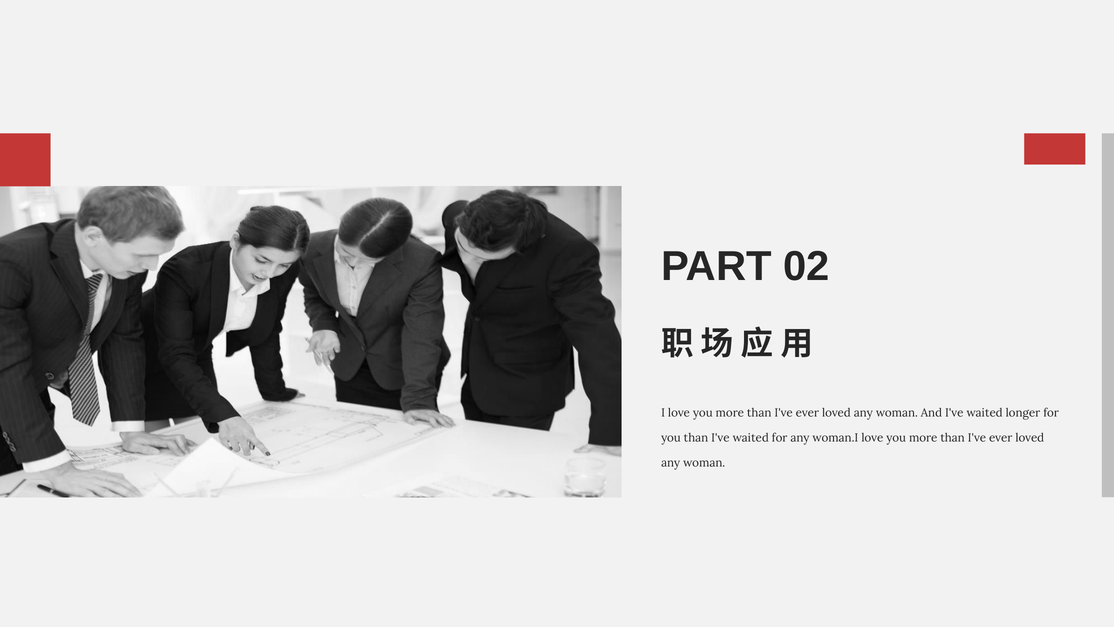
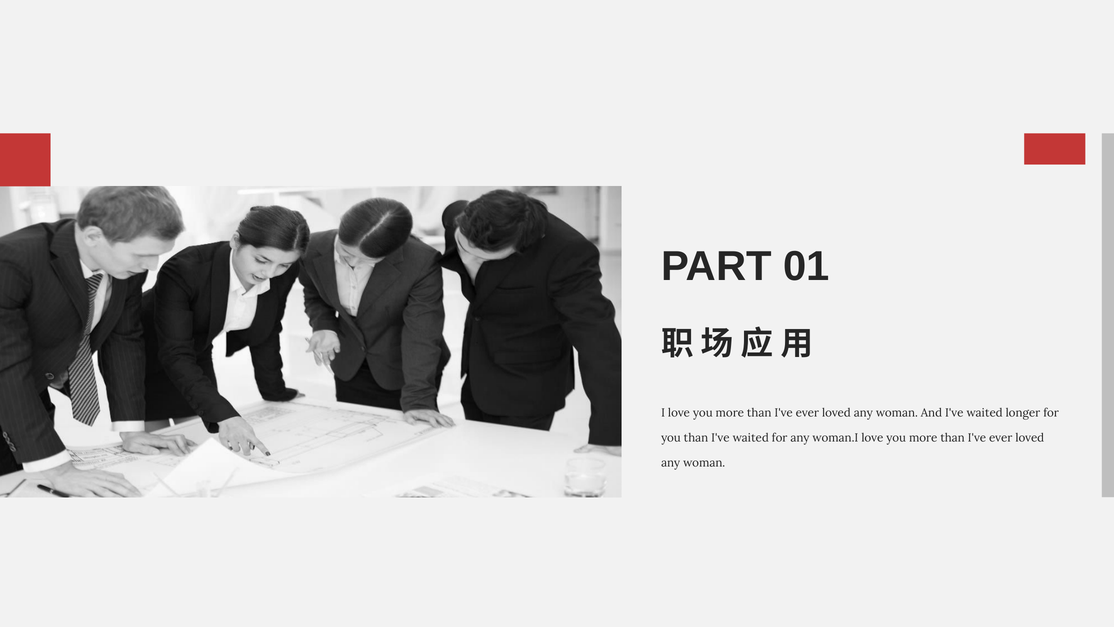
02: 02 -> 01 (806, 266)
